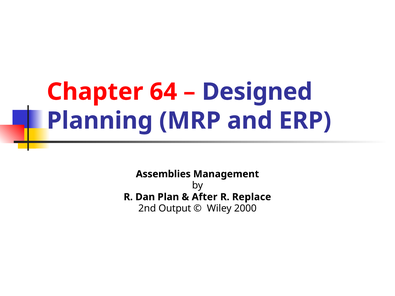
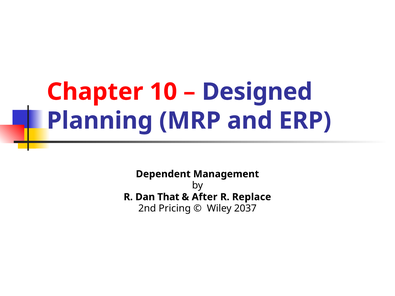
64: 64 -> 10 (163, 92)
Assemblies: Assemblies -> Dependent (163, 174)
Plan: Plan -> That (168, 197)
Output: Output -> Pricing (175, 209)
2000: 2000 -> 2037 (245, 209)
